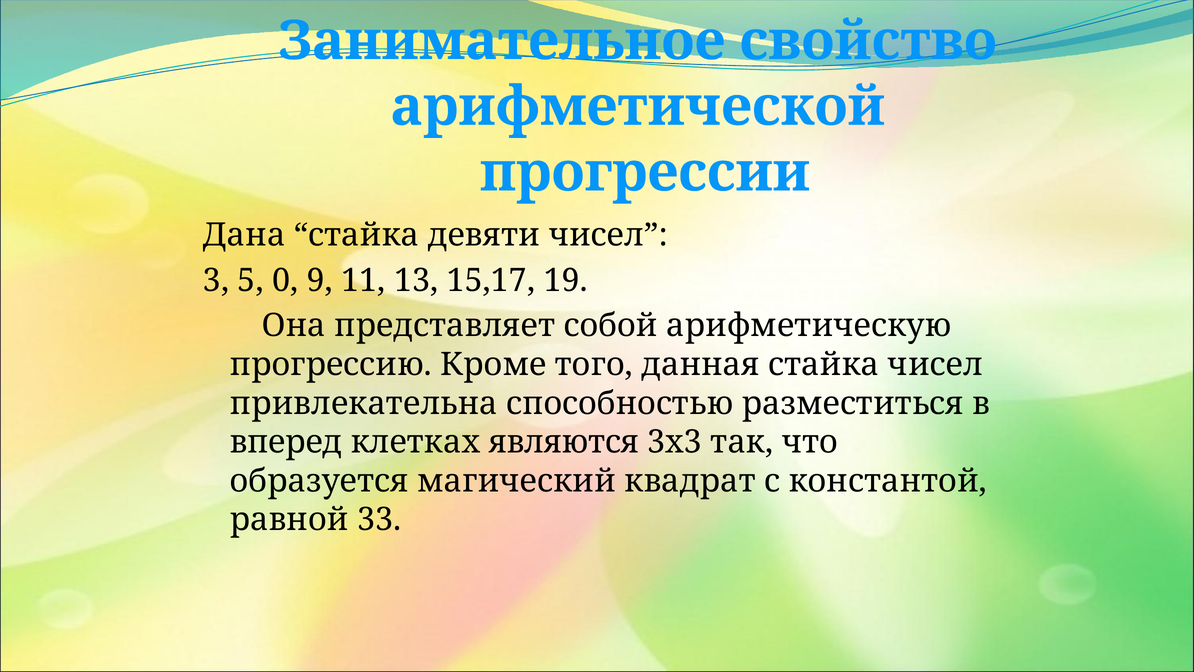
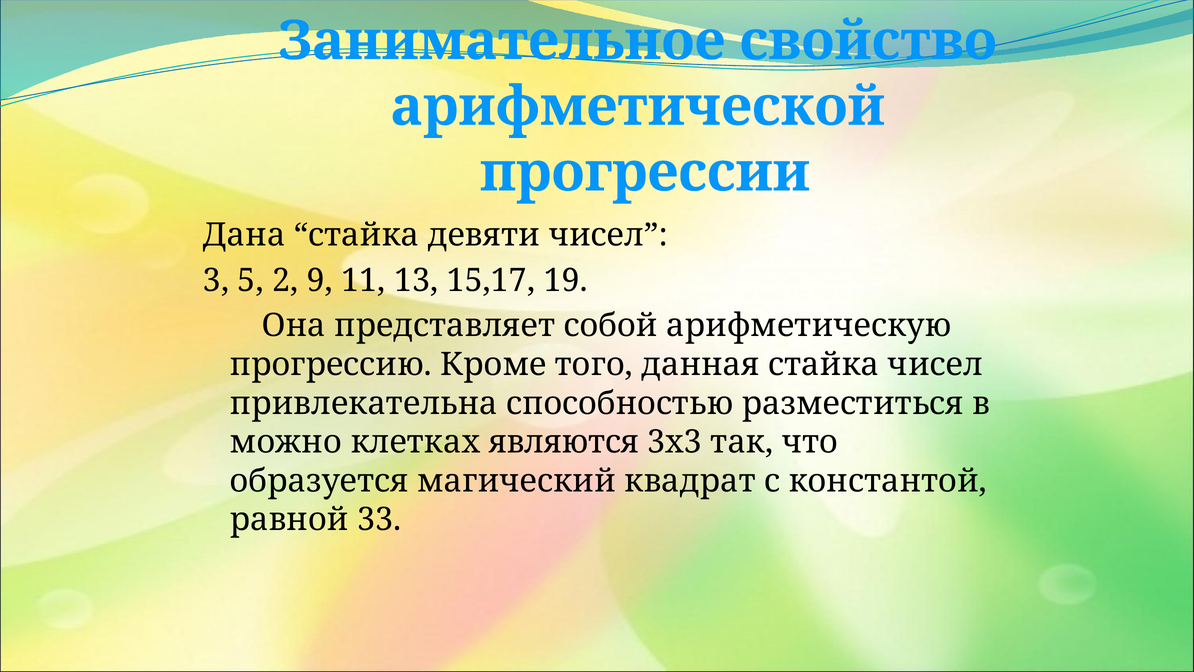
0: 0 -> 2 (285, 280)
вперед: вперед -> можно (286, 442)
